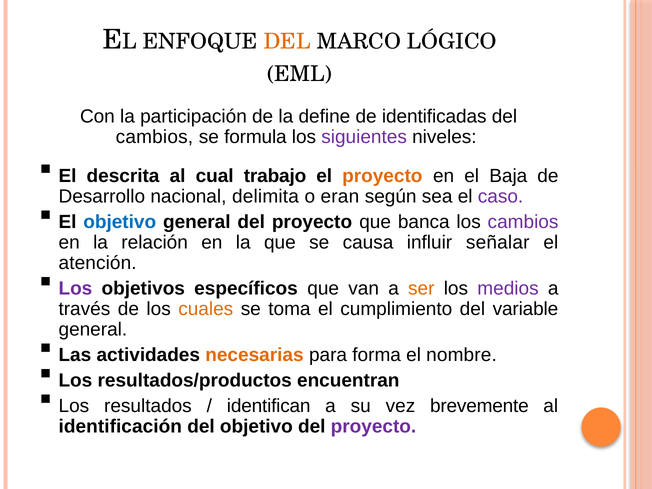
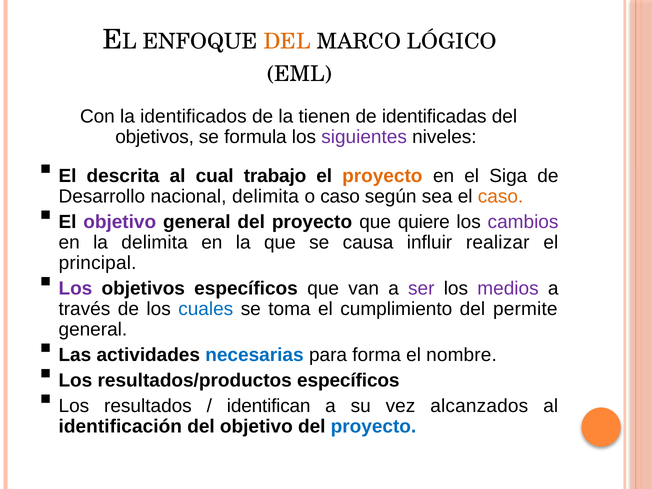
participación: participación -> identificados (193, 117)
define: define -> tienen (324, 117)
cambios: cambios -> objetivos (155, 137)
Baja: Baja -> Siga (508, 176)
o eran: eran -> caso (340, 197)
caso colour: purple -> orange (501, 197)
objetivo colour: blue -> purple (120, 222)
banca: banca -> quiere (424, 222)
la relación: relación -> delimita (155, 243)
señalar: señalar -> realizar (498, 243)
atención: atención -> principal (98, 263)
ser colour: orange -> purple (421, 289)
cuales colour: orange -> blue (206, 309)
variable: variable -> permite (525, 309)
necesarias colour: orange -> blue (254, 355)
resultados/productos encuentran: encuentran -> específicos (348, 381)
brevemente: brevemente -> alcanzados (479, 406)
proyecto colour: purple -> blue (373, 426)
